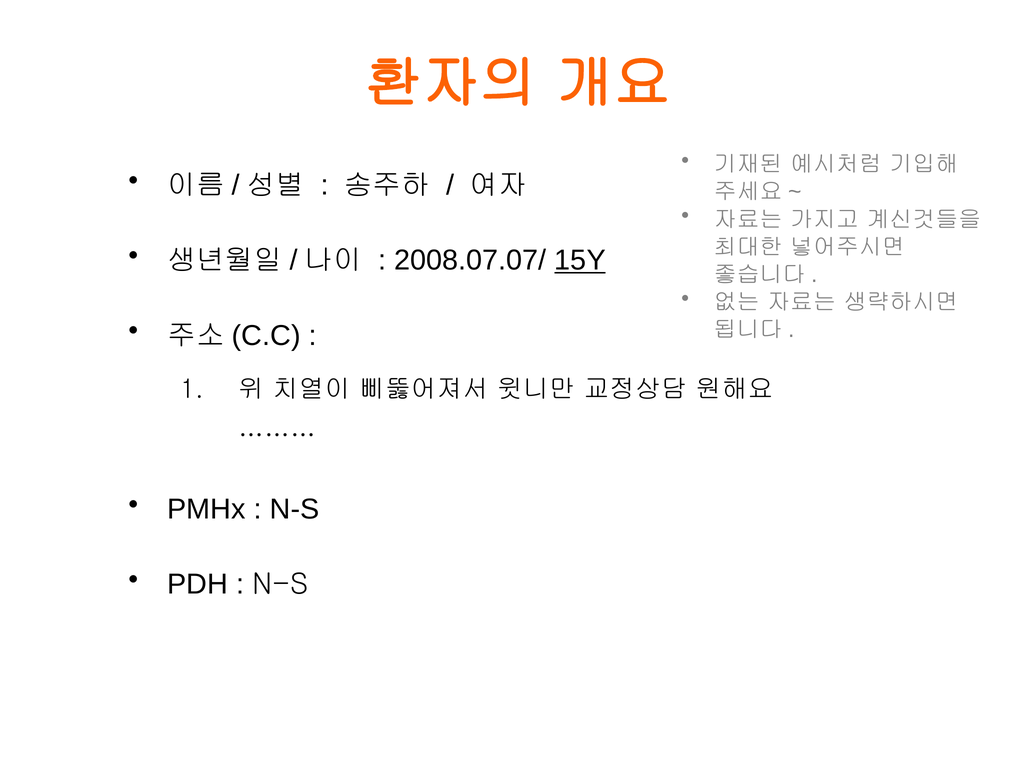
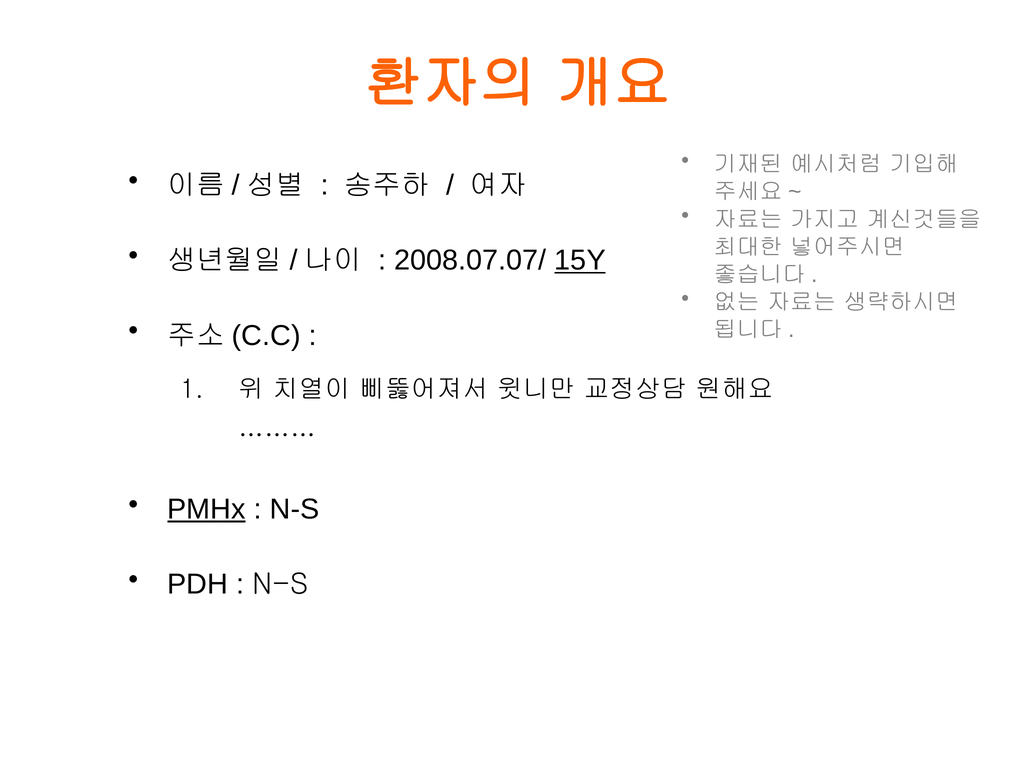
PMHx underline: none -> present (206, 509)
